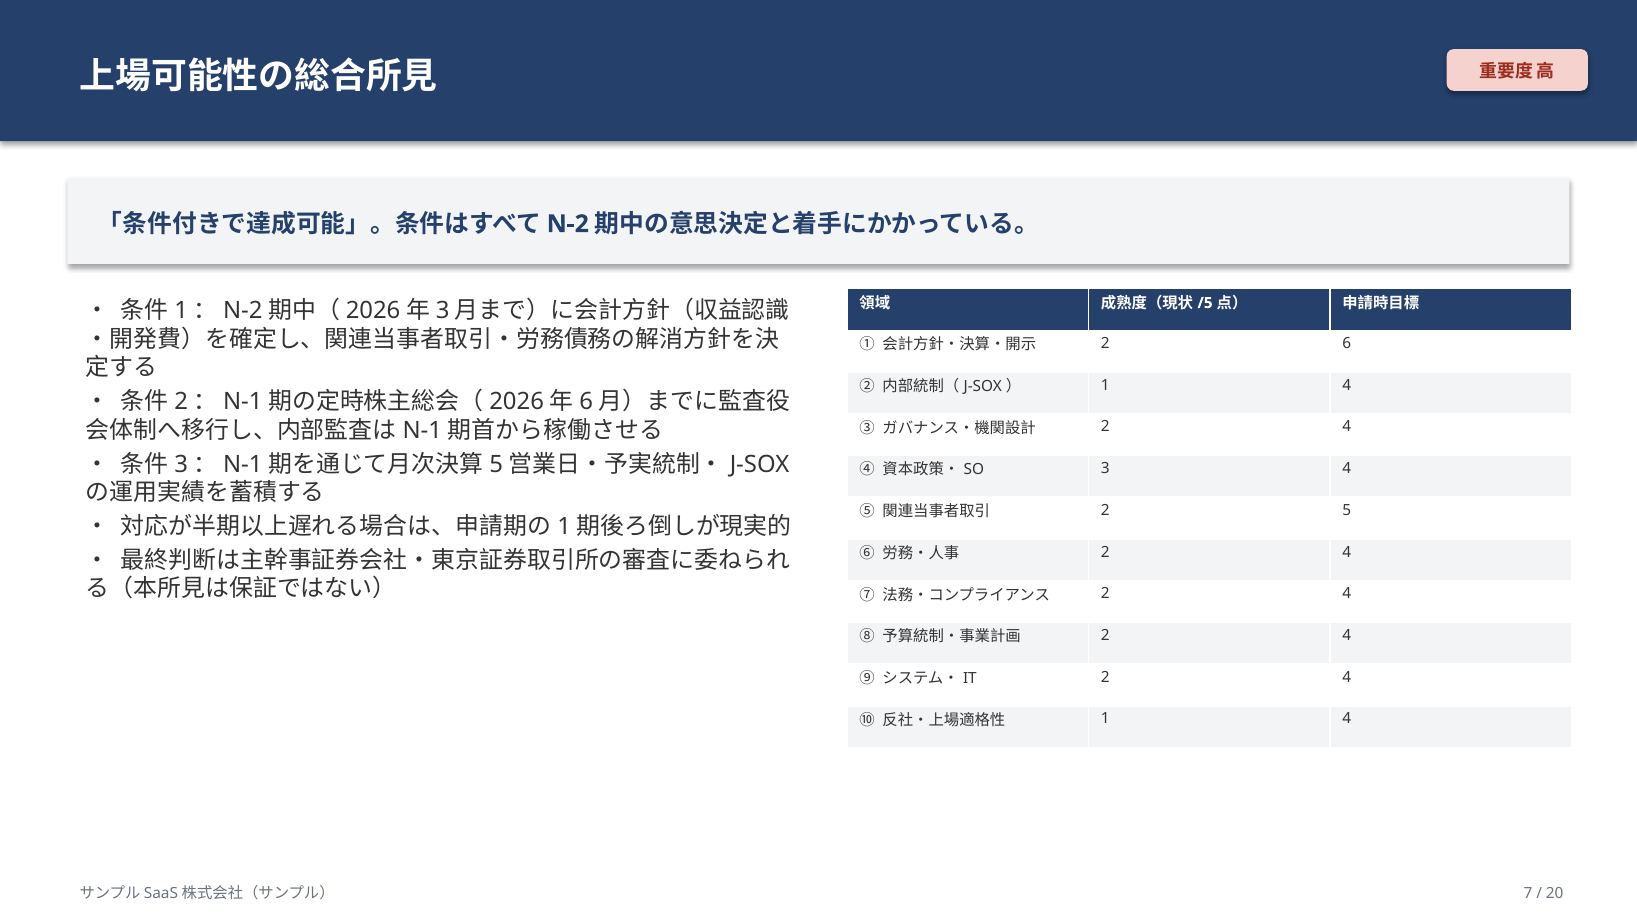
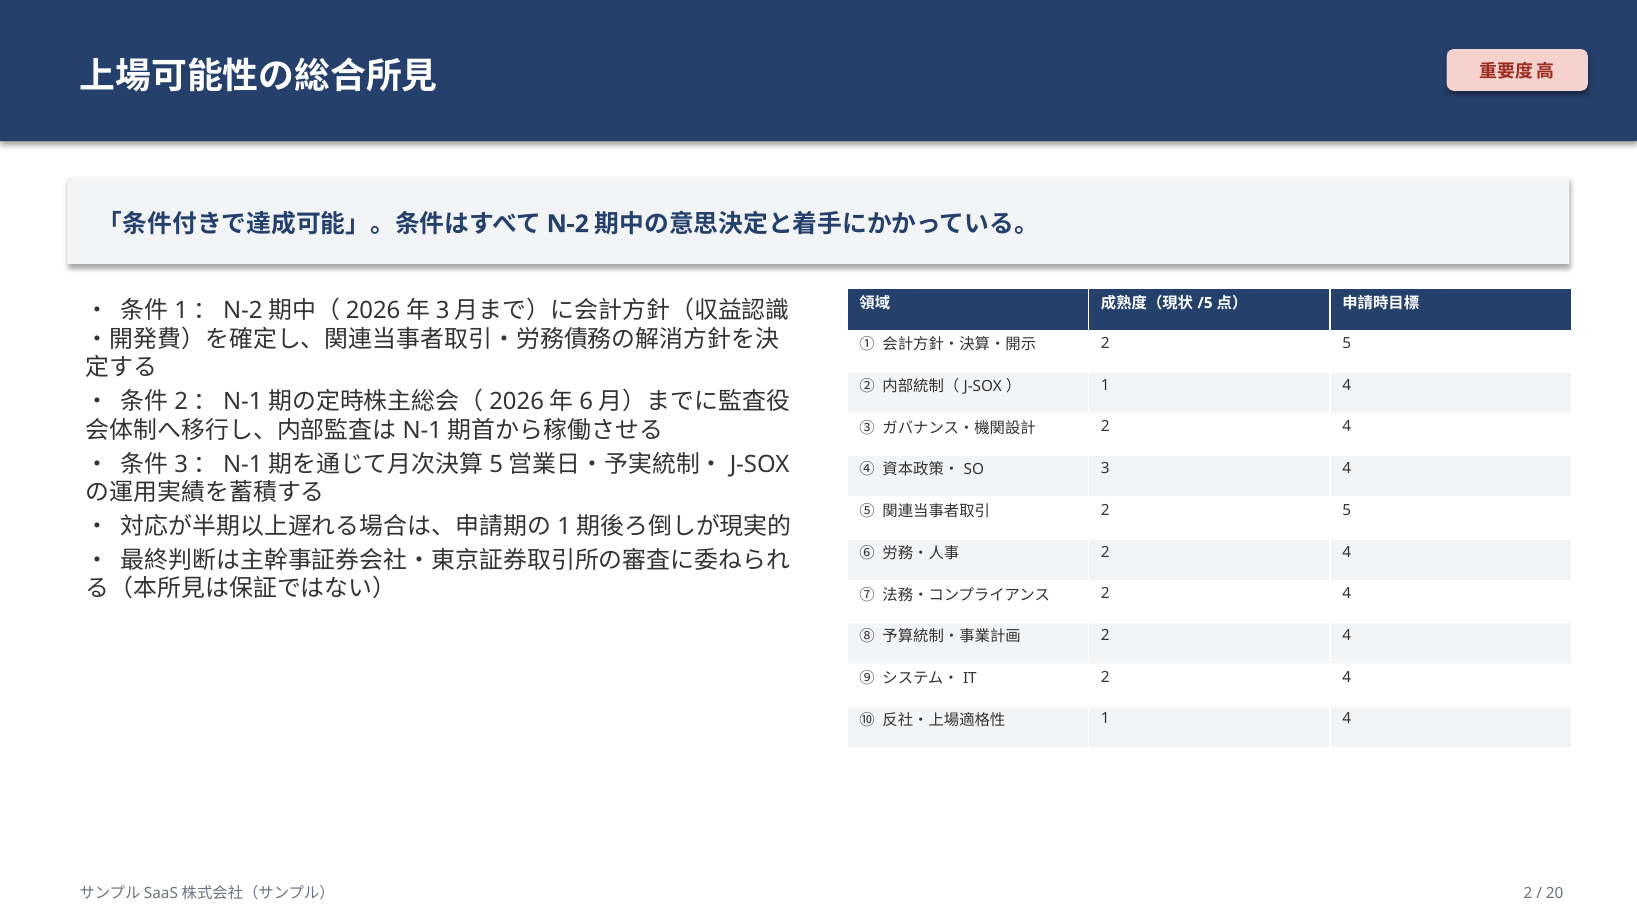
6: 6 -> 5 (1347, 343)
7: 7 -> 2 (1528, 893)
